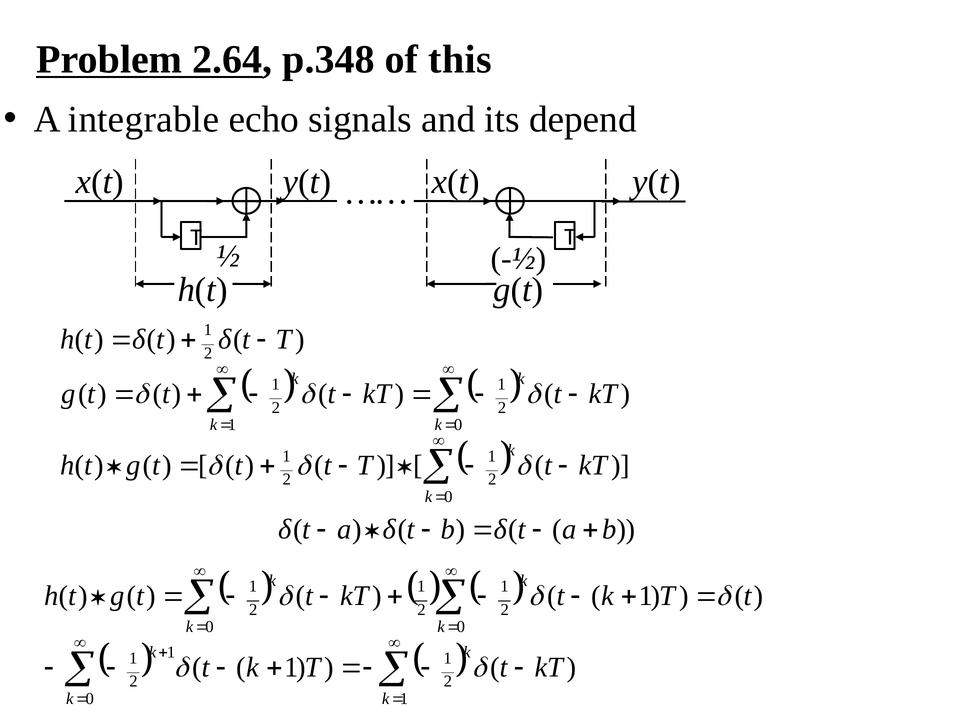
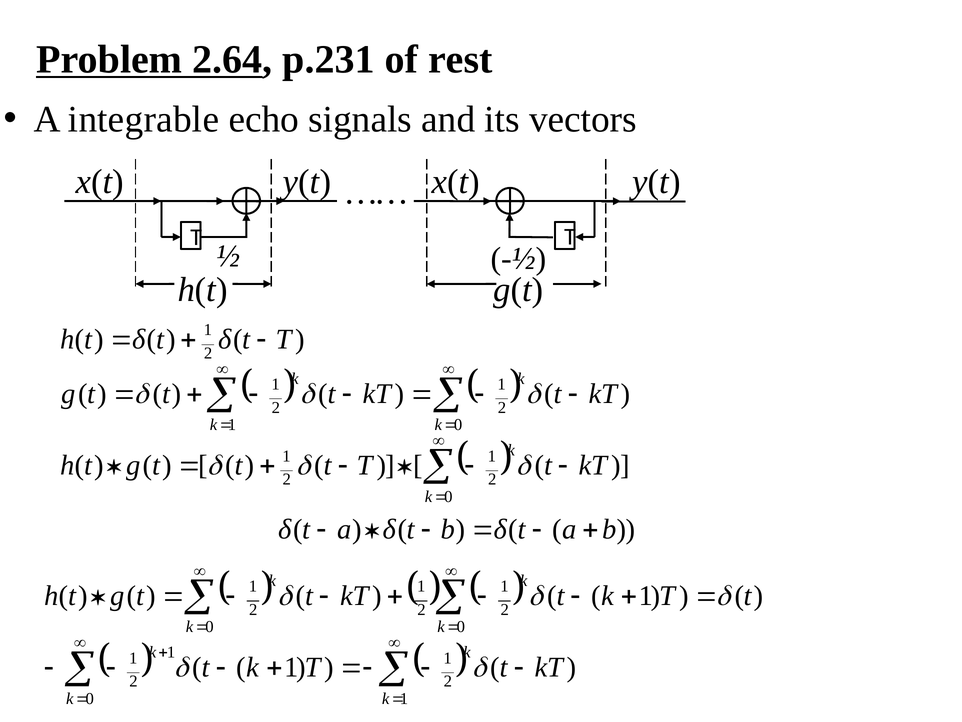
p.348: p.348 -> p.231 (329, 59)
this: this -> rest (460, 59)
depend: depend -> vectors (583, 119)
